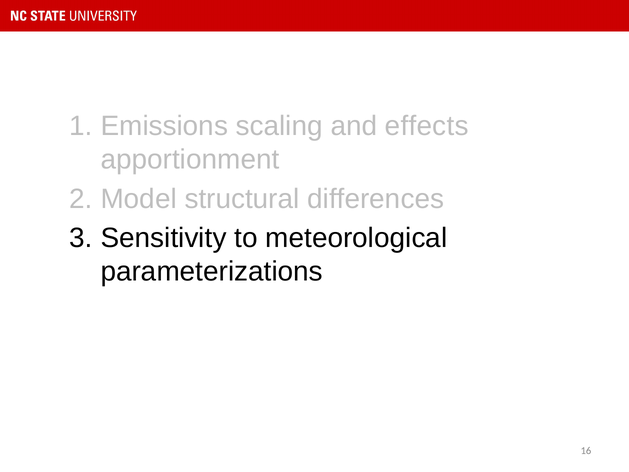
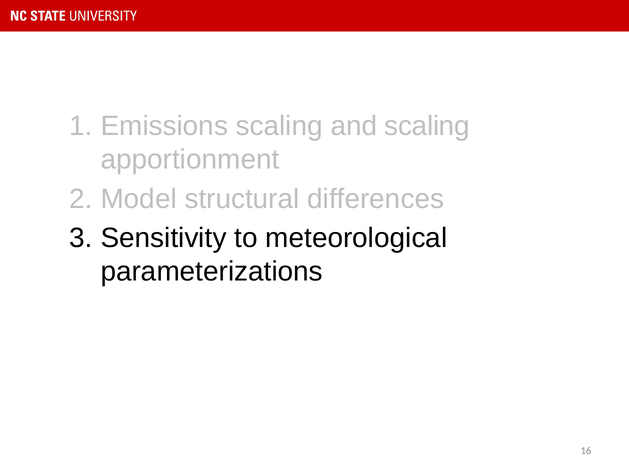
and effects: effects -> scaling (427, 126)
